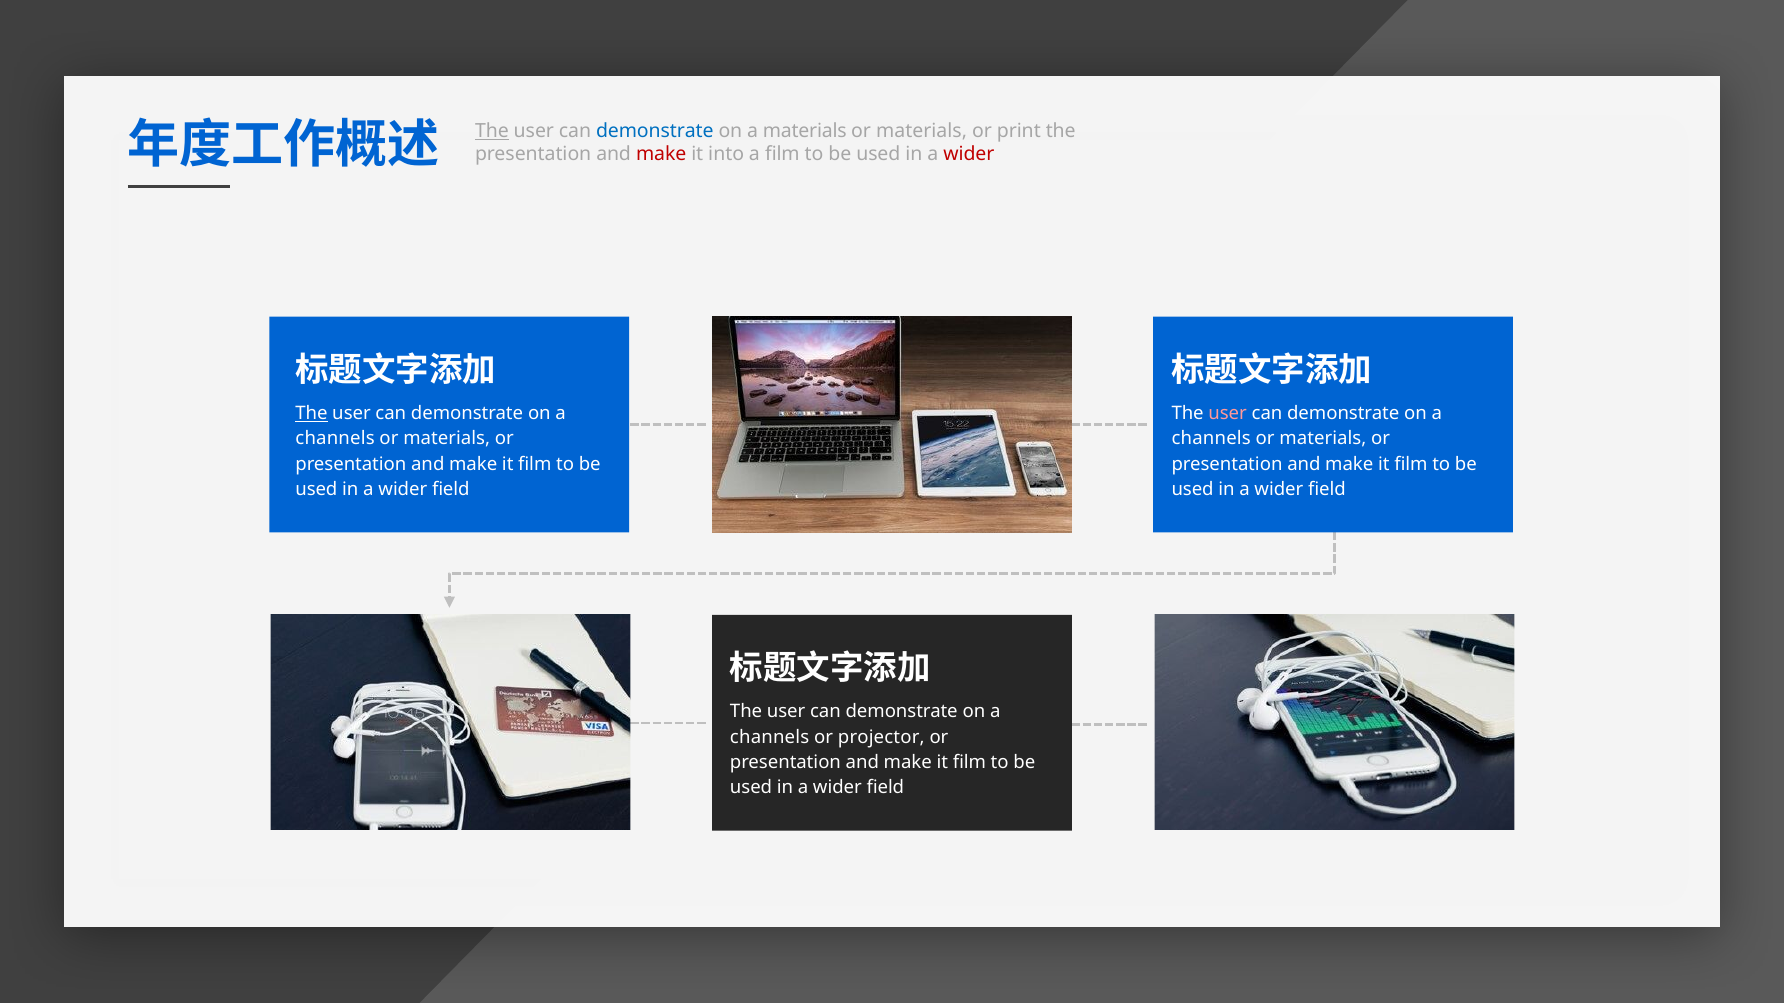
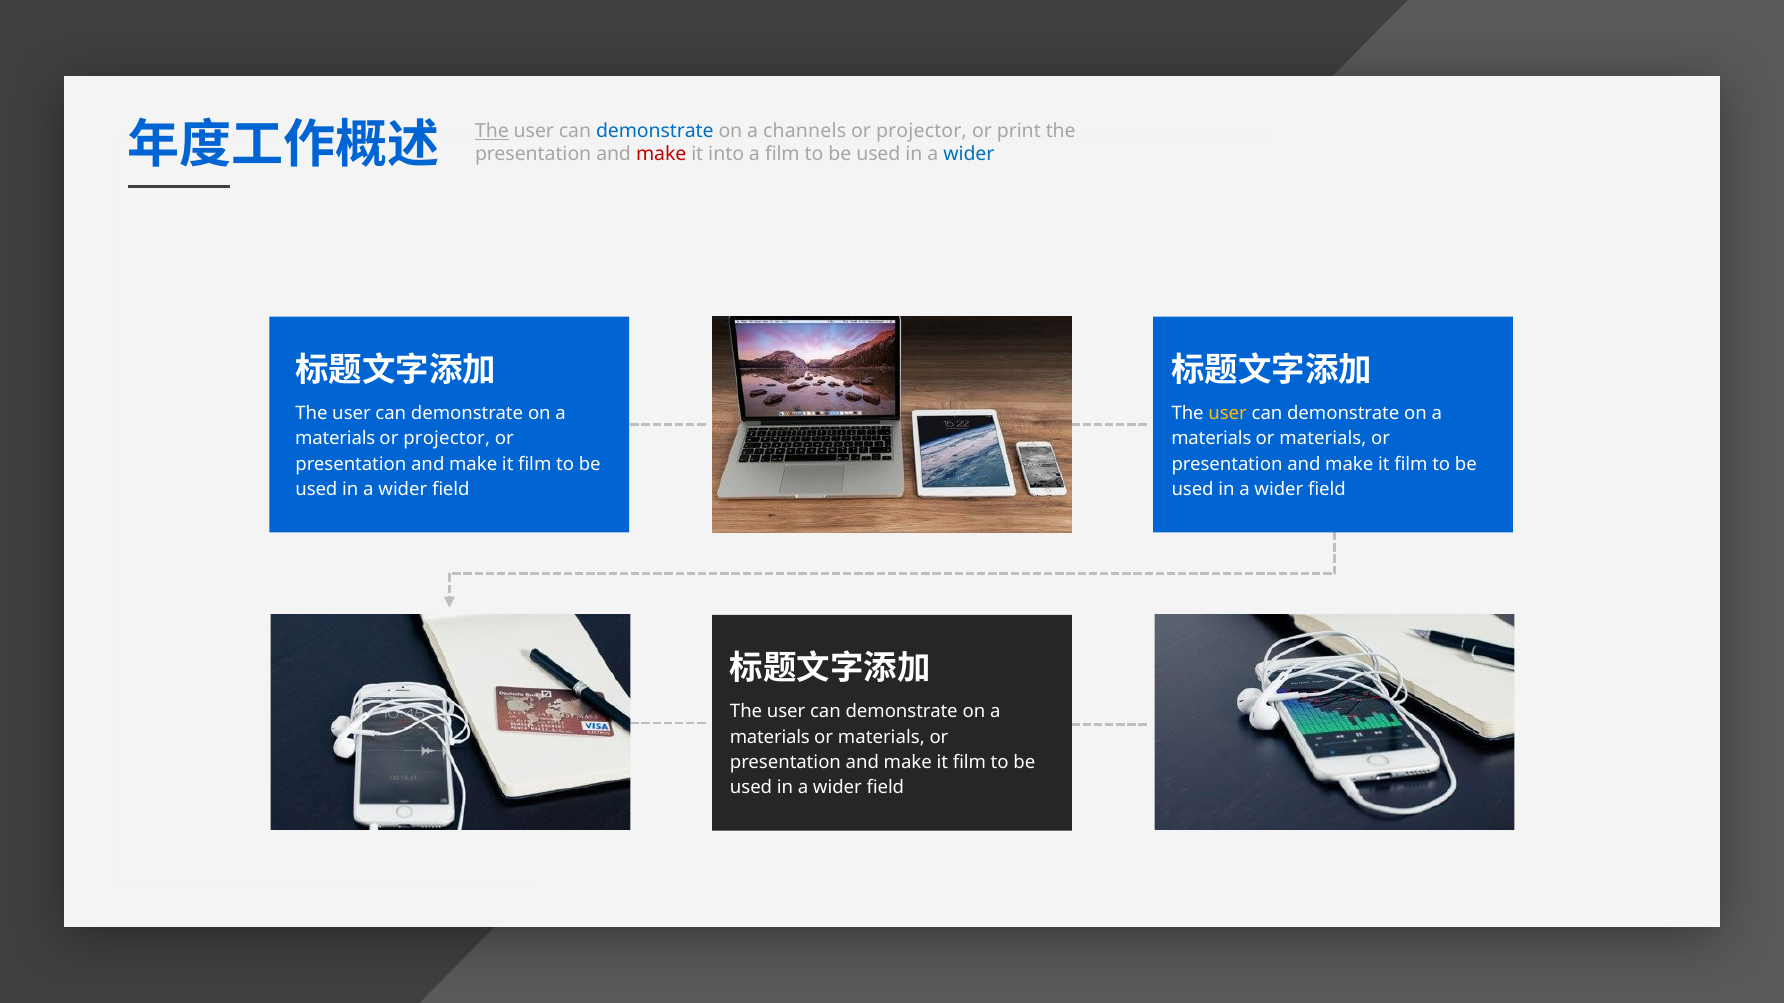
a materials: materials -> channels (805, 131)
materials: materials -> projector (921, 131)
wider colour: red -> blue (969, 155)
The underline: present -> none (312, 414)
user colour: pink -> yellow (1228, 414)
channels: channels -> materials (335, 439)
materials: materials -> projector (447, 439)
channels: channels -> materials (1211, 439)
channels: channels -> materials (770, 737)
projector: projector -> materials (881, 737)
